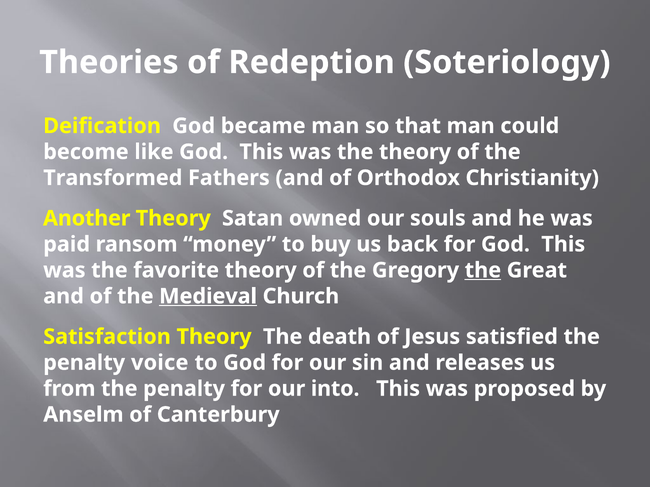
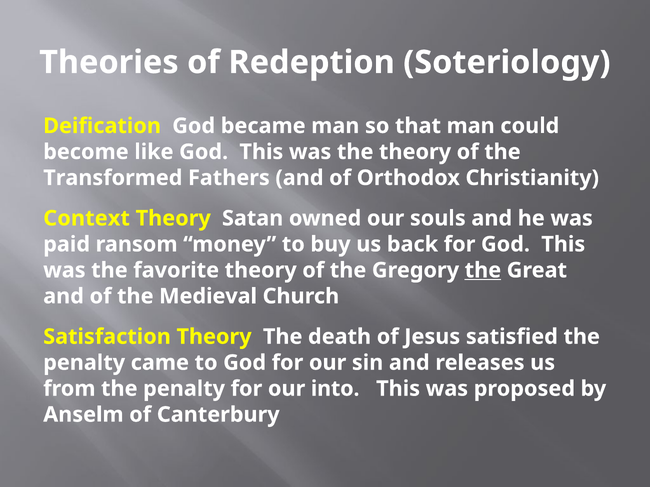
Another: Another -> Context (87, 219)
Medieval underline: present -> none (208, 297)
voice: voice -> came (160, 363)
